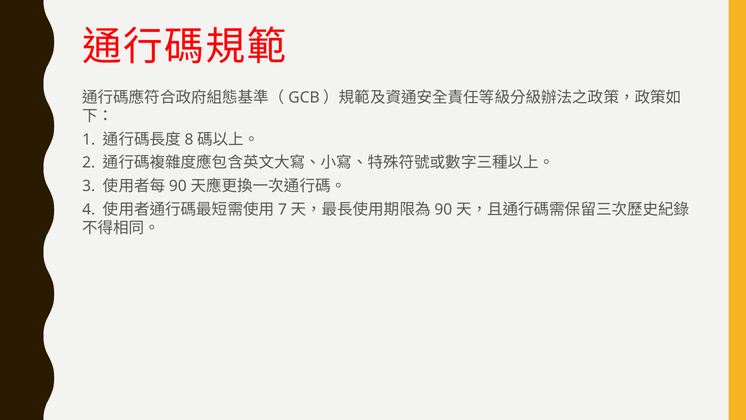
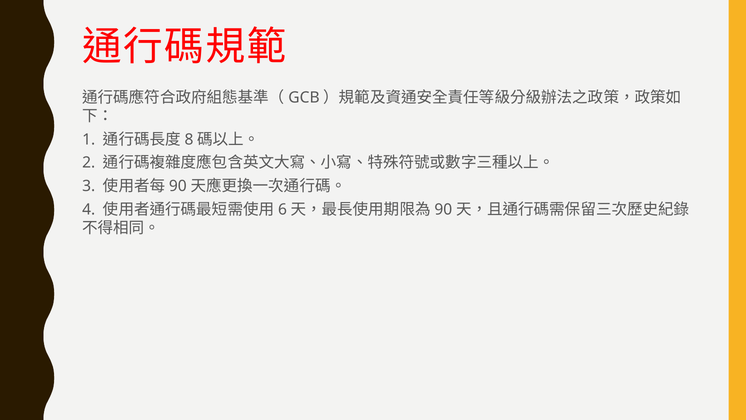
7: 7 -> 6 (282, 209)
